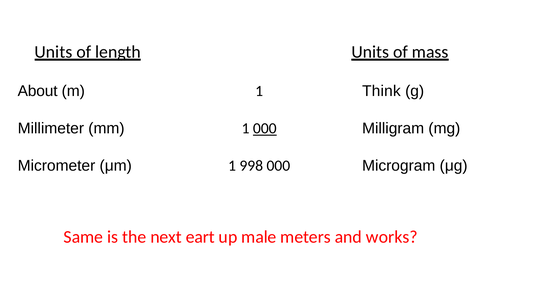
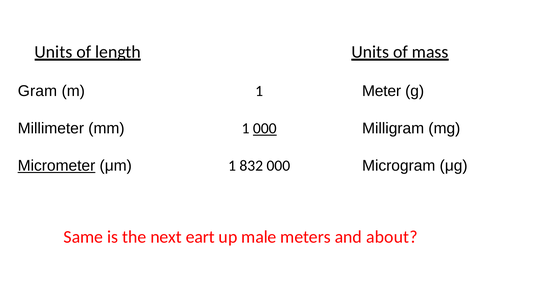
About: About -> Gram (37, 91)
Think: Think -> Meter (382, 91)
Micrometer underline: none -> present (56, 166)
998: 998 -> 832 (251, 166)
works: works -> about (392, 237)
